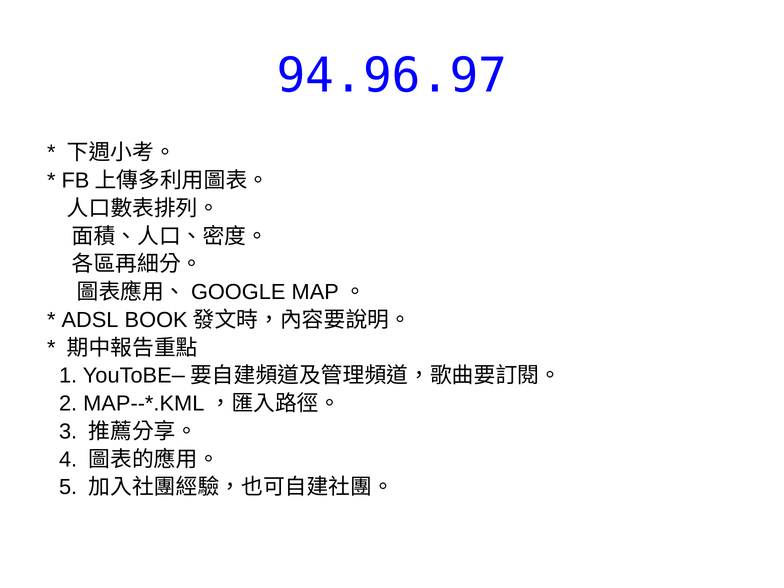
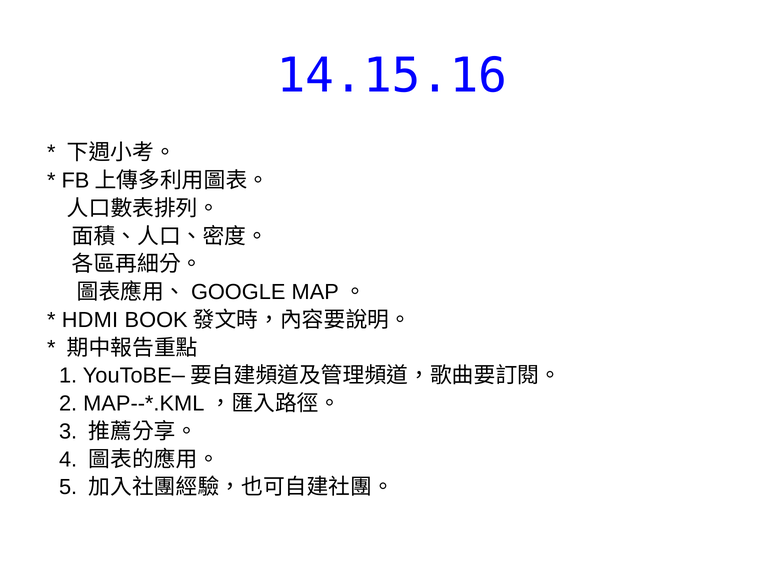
94.96.97: 94.96.97 -> 14.15.16 (392, 76)
ADSL: ADSL -> HDMI (90, 320)
